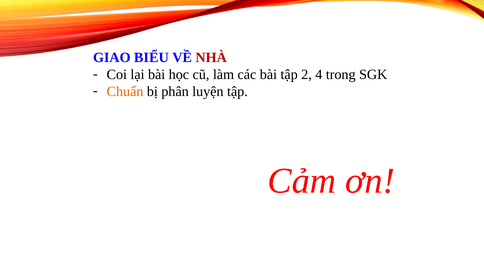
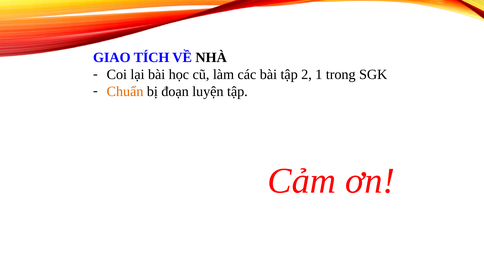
BIỂU: BIỂU -> TÍCH (152, 58)
NHÀ colour: red -> black (211, 58)
4: 4 -> 1 (319, 75)
phân: phân -> đoạn (175, 92)
